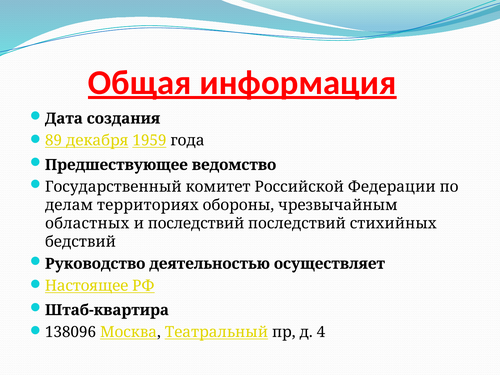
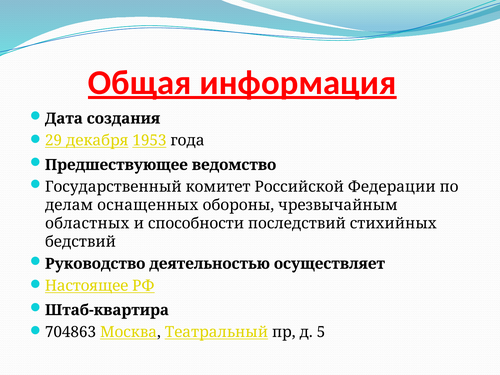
89: 89 -> 29 (53, 140)
1959: 1959 -> 1953 (149, 140)
территориях: территориях -> оснащенных (148, 205)
и последствий: последствий -> способности (196, 223)
138096: 138096 -> 704863 (70, 332)
4: 4 -> 5 (321, 332)
